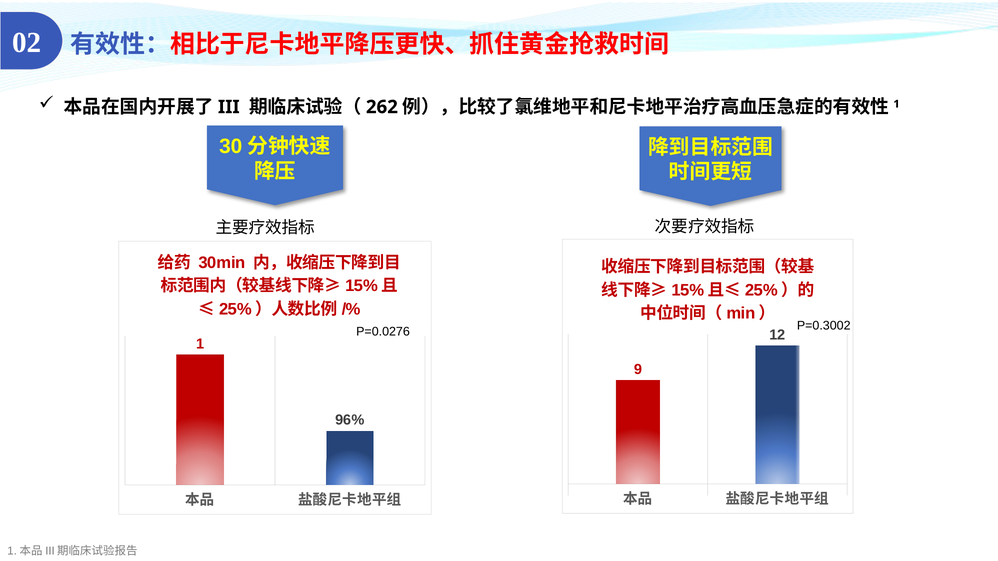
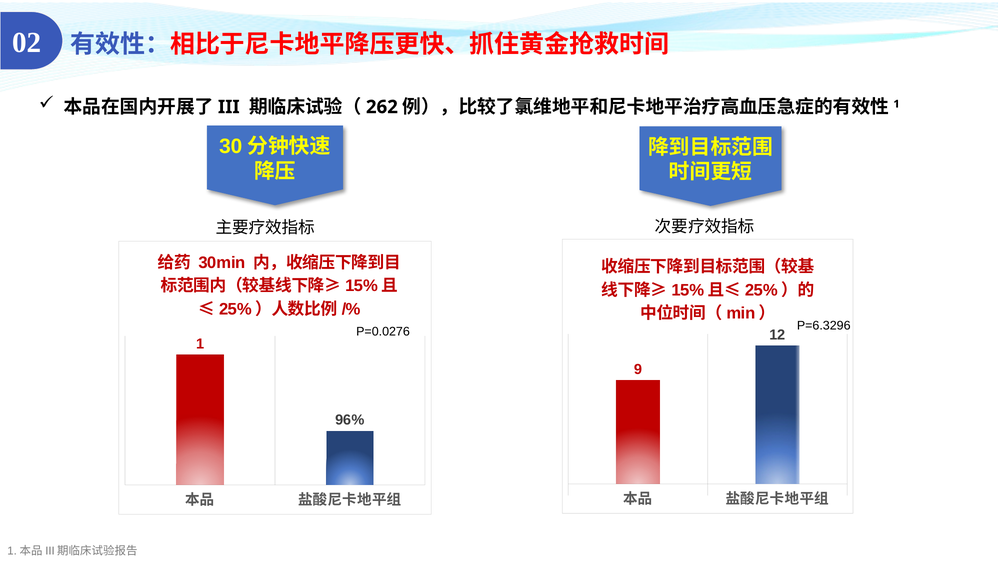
P=0.3002: P=0.3002 -> P=6.3296 (824, 326)
